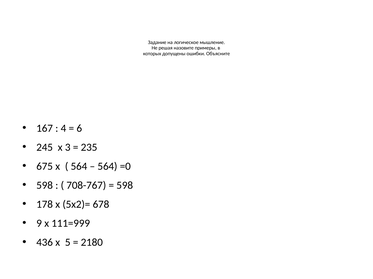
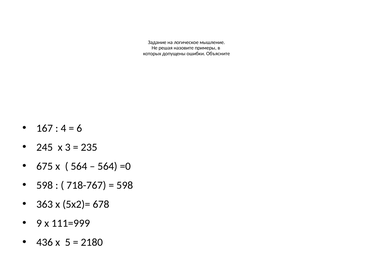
708-767: 708-767 -> 718-767 (86, 186)
178: 178 -> 363 (45, 205)
